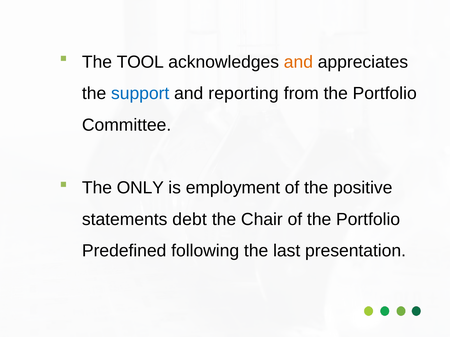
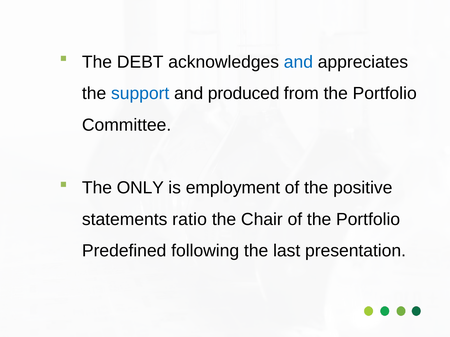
TOOL: TOOL -> DEBT (140, 62)
and colour: orange -> blue (298, 62)
reporting: reporting -> produced (244, 94)
debt: debt -> ratio (190, 220)
